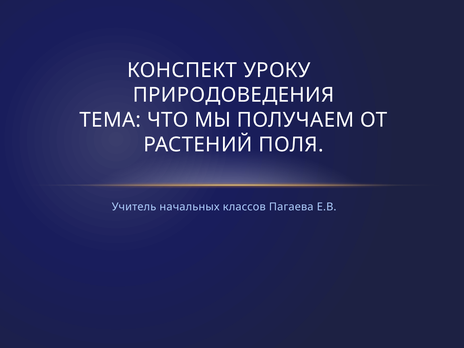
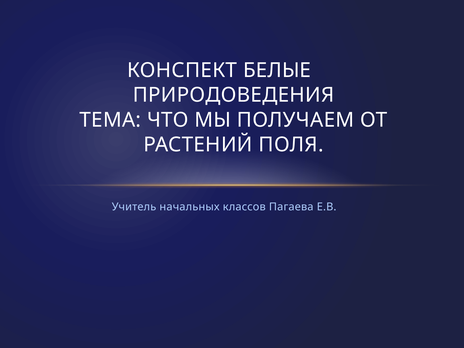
УРОКУ: УРОКУ -> БЕЛЫЕ (277, 70)
